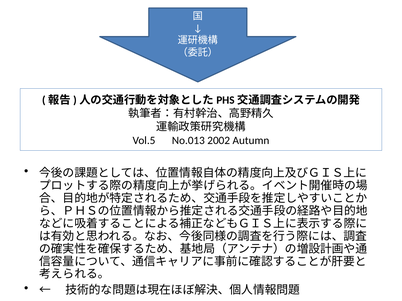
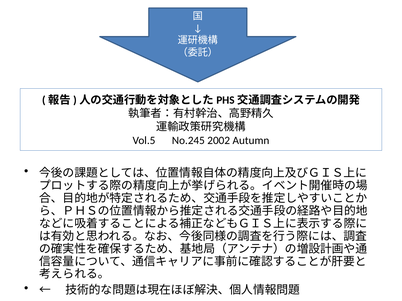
No.013: No.013 -> No.245 (188, 141)
